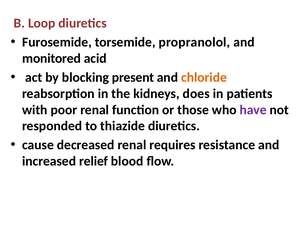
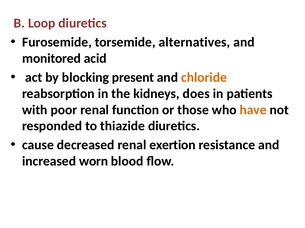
propranolol: propranolol -> alternatives (194, 42)
have colour: purple -> orange (253, 110)
requires: requires -> exertion (172, 145)
relief: relief -> worn (94, 162)
